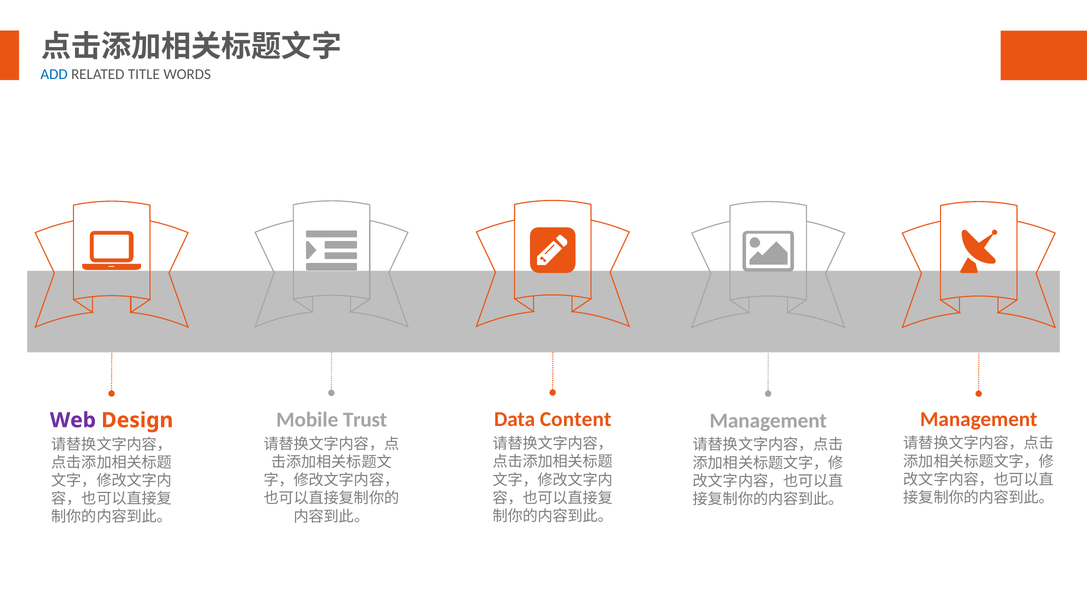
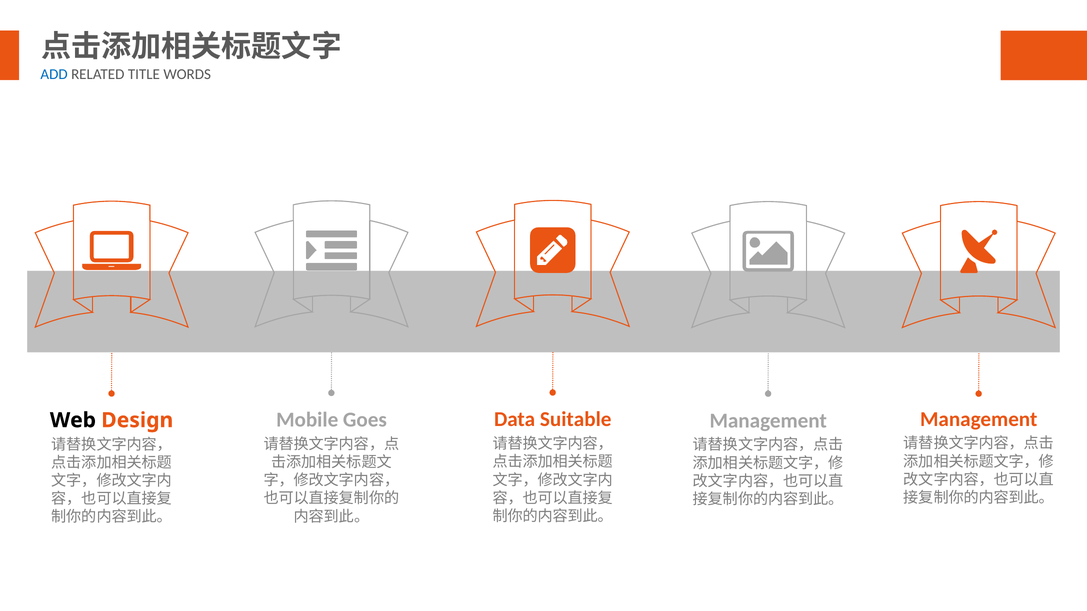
Content: Content -> Suitable (576, 420)
Trust: Trust -> Goes (365, 420)
Web colour: purple -> black (73, 421)
